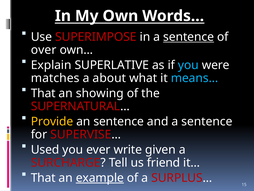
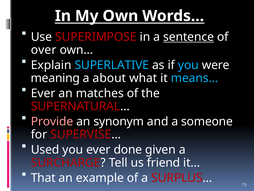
SUPERLATIVE colour: white -> light blue (112, 65)
matches: matches -> meaning (55, 78)
That: That -> Ever (43, 93)
showing: showing -> matches (100, 93)
Provide colour: yellow -> pink (52, 121)
an sentence: sentence -> synonym (119, 121)
and a sentence: sentence -> someone (207, 121)
write: write -> done (128, 149)
example underline: present -> none (100, 177)
